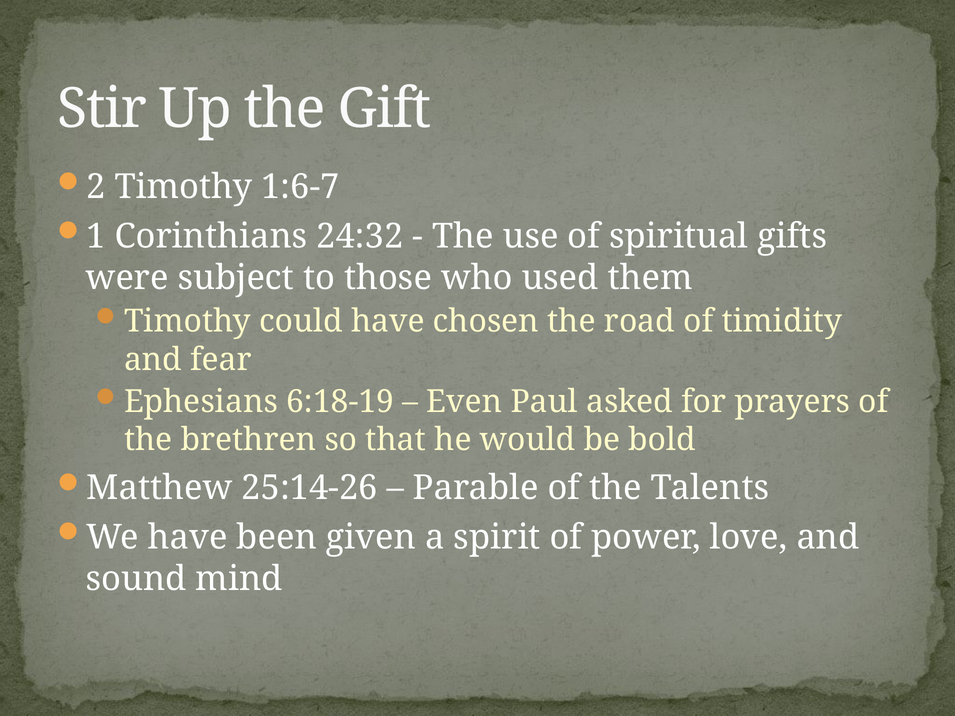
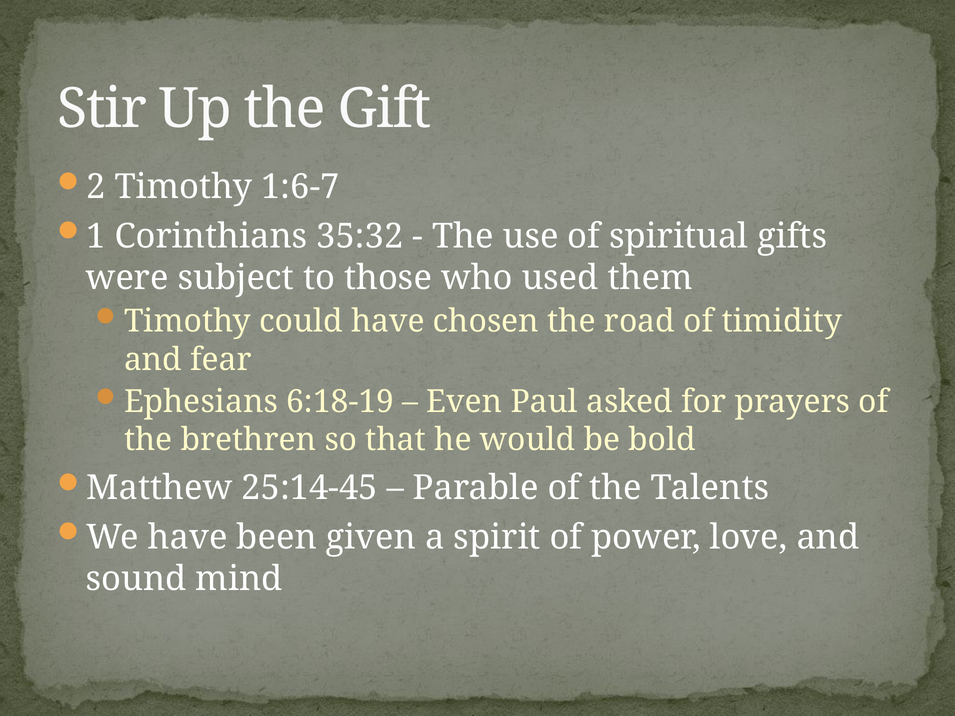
24:32: 24:32 -> 35:32 (360, 236)
25:14-26: 25:14-26 -> 25:14-45 (310, 488)
